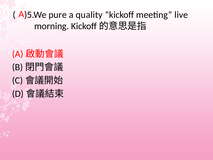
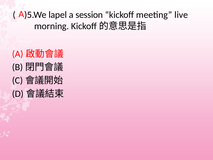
pure: pure -> lapel (58, 15)
quality: quality -> session (89, 15)
